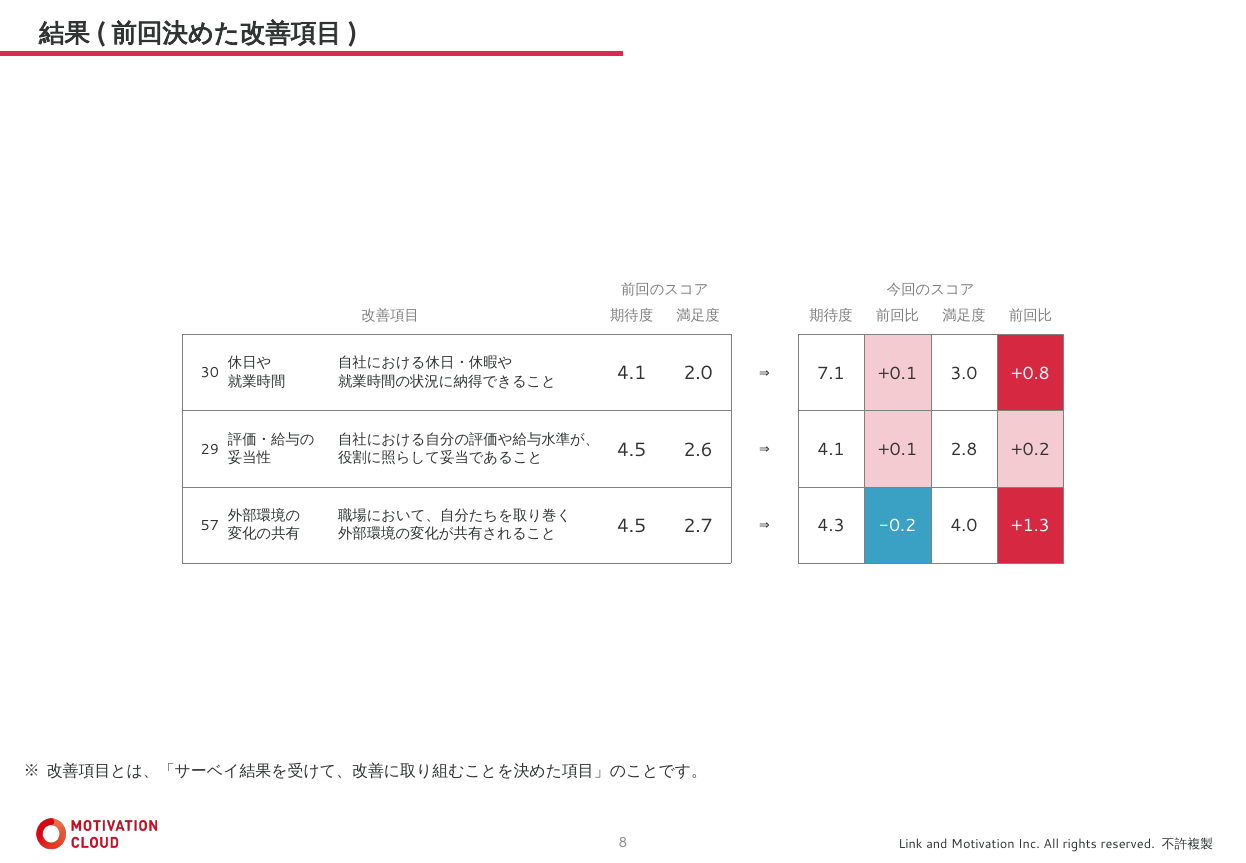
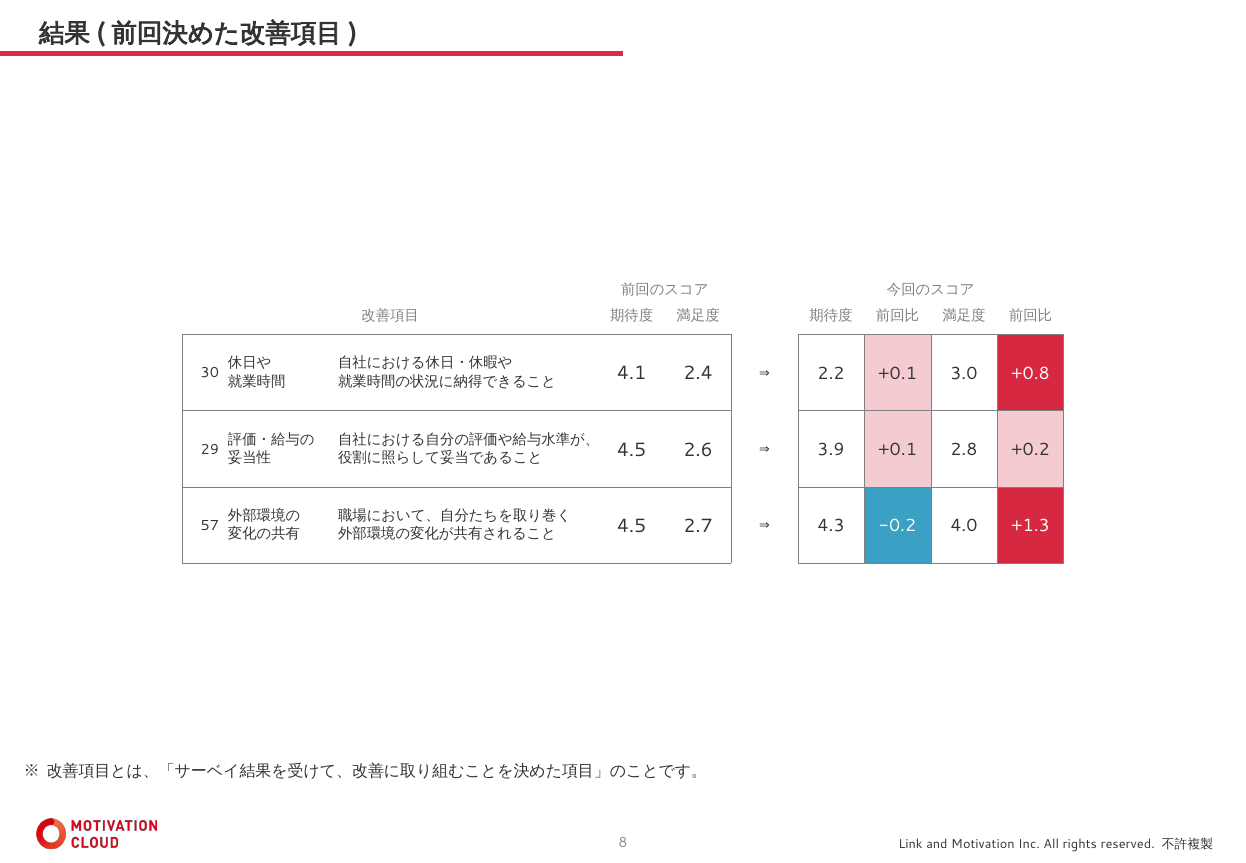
2.0: 2.0 -> 2.4 (698, 373)
7.1: 7.1 -> 2.2 (831, 373)
4.1: 4.1 -> 3.9 (831, 449)
